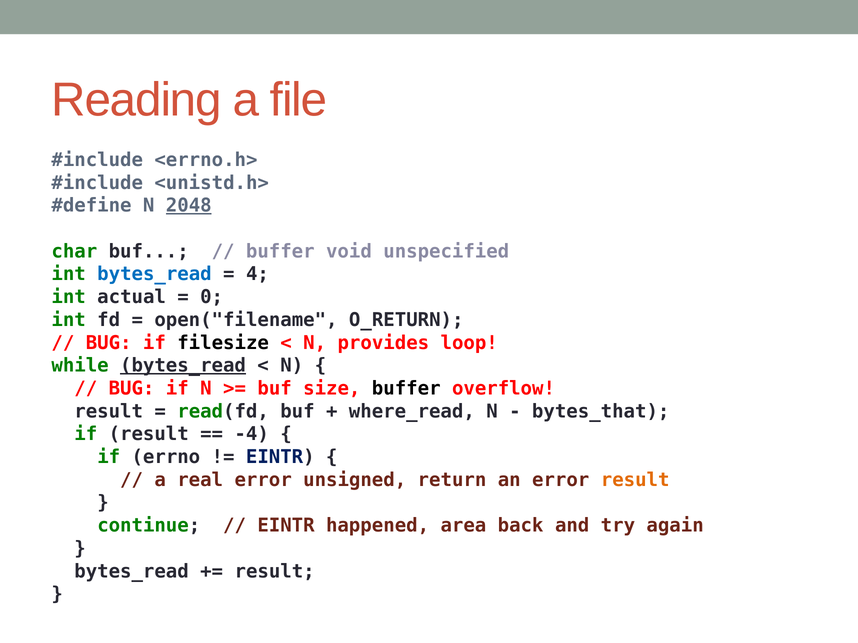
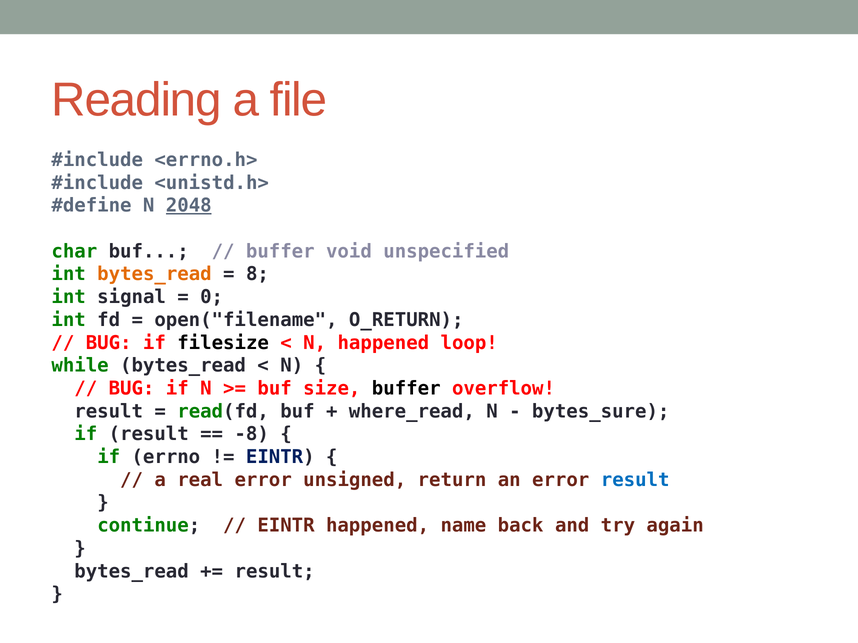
bytes_read colour: blue -> orange (154, 274)
4: 4 -> 8 (258, 274)
actual: actual -> signal (132, 297)
N provides: provides -> happened (383, 343)
bytes_read underline: present -> none (183, 366)
bytes_that: bytes_that -> bytes_sure (601, 412)
-4: -4 -> -8 (252, 434)
result colour: orange -> blue (635, 480)
area: area -> name (463, 526)
